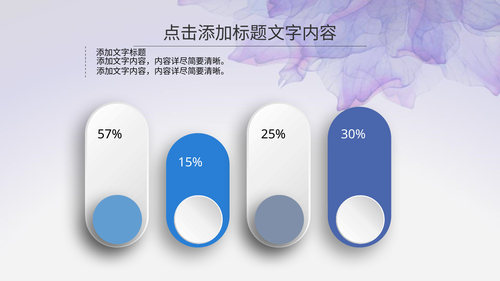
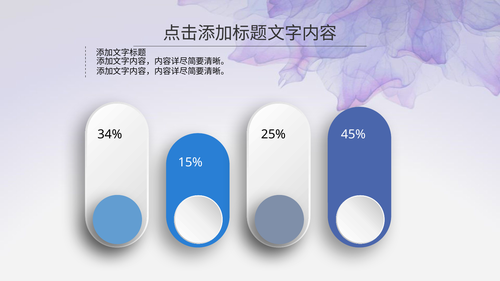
57%: 57% -> 34% (110, 135)
30%: 30% -> 45% (353, 135)
